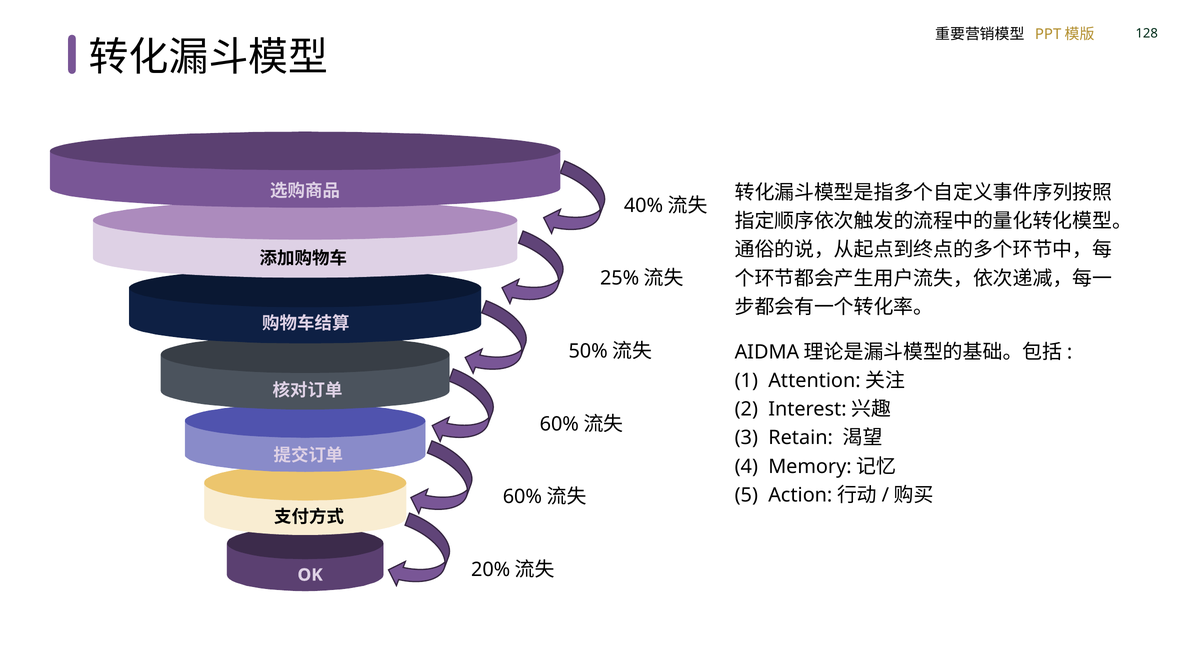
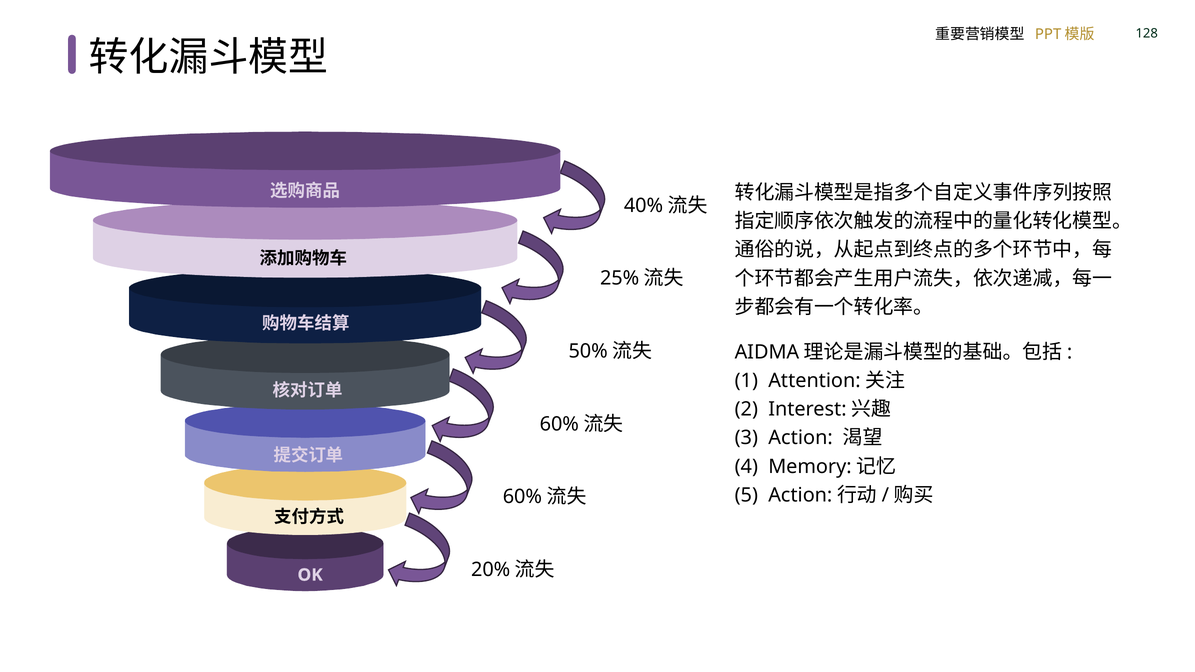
Retain: Retain -> Action (801, 438)
